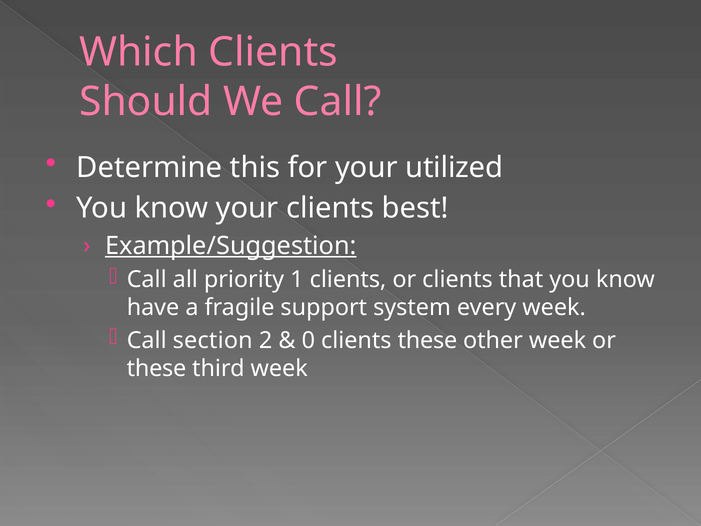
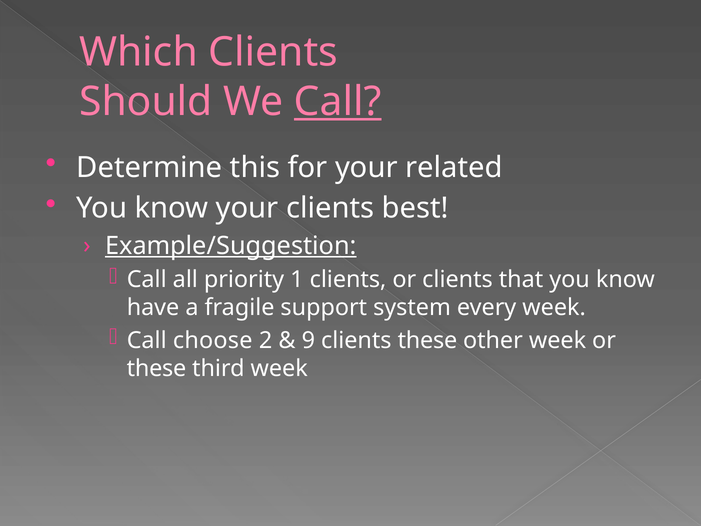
Call underline: none -> present (338, 102)
utilized: utilized -> related (454, 167)
section: section -> choose (213, 340)
0: 0 -> 9 (308, 340)
